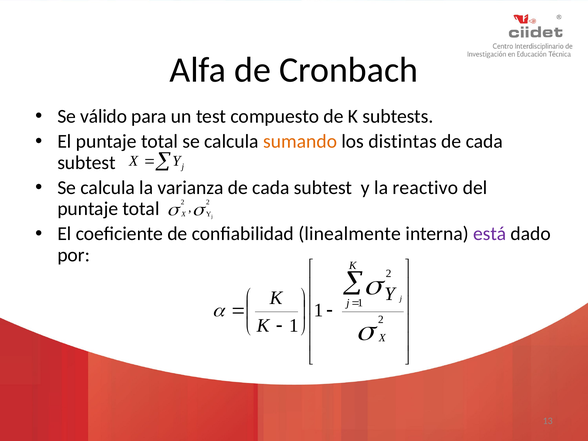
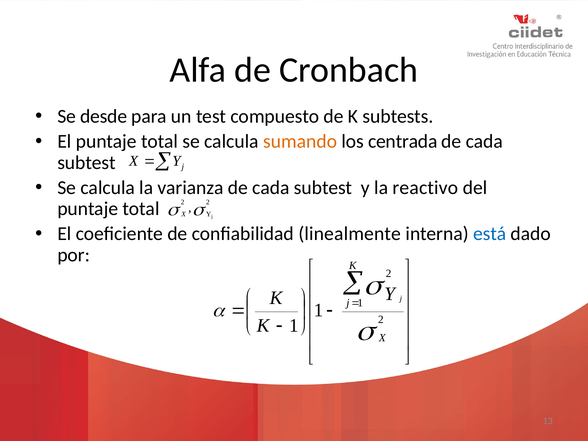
válido: válido -> desde (104, 116)
distintas: distintas -> centrada (403, 141)
está colour: purple -> blue (490, 234)
